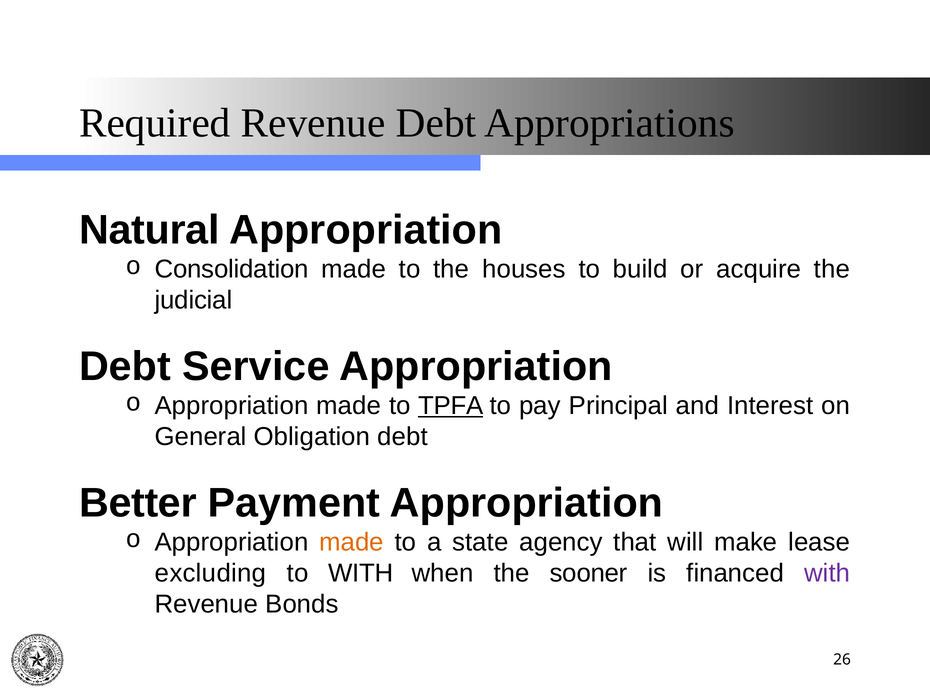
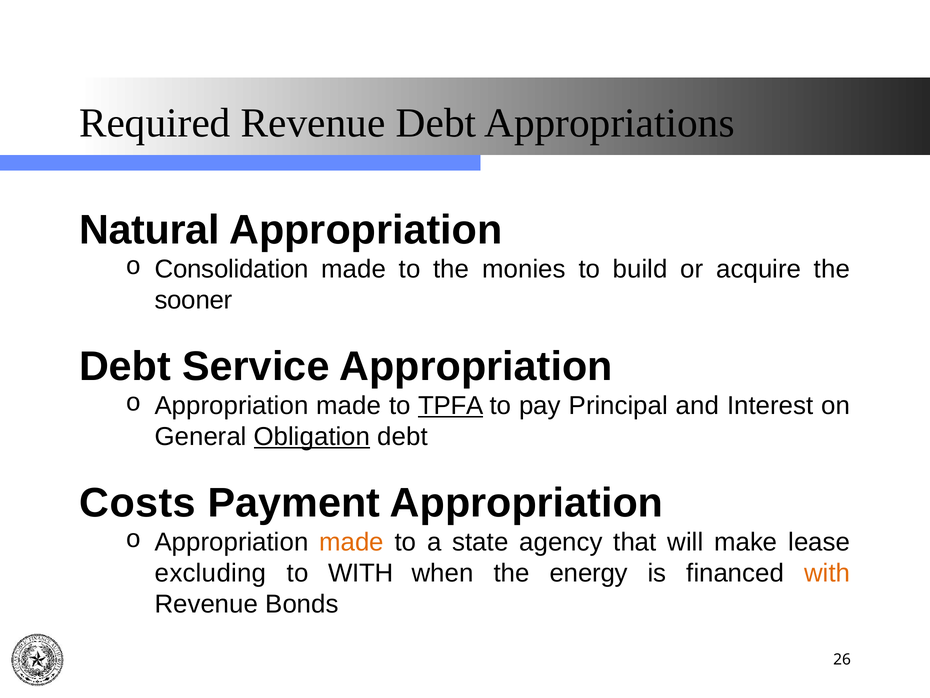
houses: houses -> monies (524, 269)
judicial: judicial -> sooner (194, 300)
Obligation underline: none -> present (312, 436)
Better: Better -> Costs (137, 503)
sooner: sooner -> energy (589, 573)
with colour: purple -> orange (827, 573)
